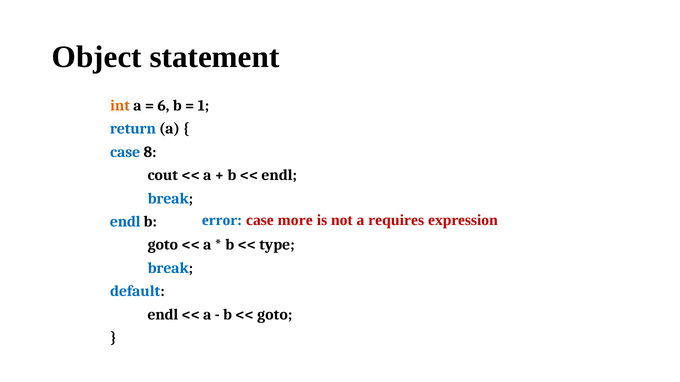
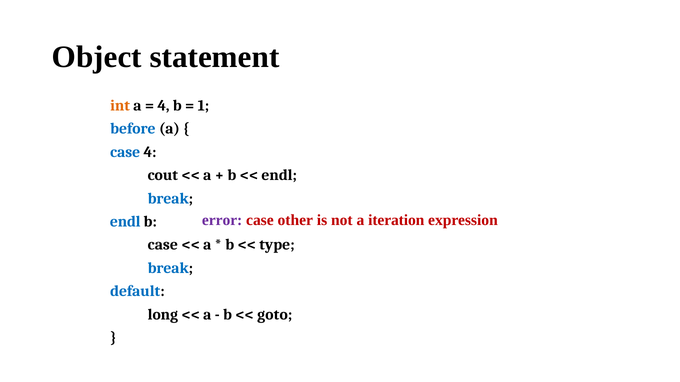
6: 6 -> 4 (164, 106)
return: return -> before (133, 129)
case 8: 8 -> 4 (150, 152)
error colour: blue -> purple (222, 220)
more: more -> other (295, 220)
requires: requires -> iteration (396, 220)
goto: goto -> case (163, 245)
endl: endl -> long (163, 315)
